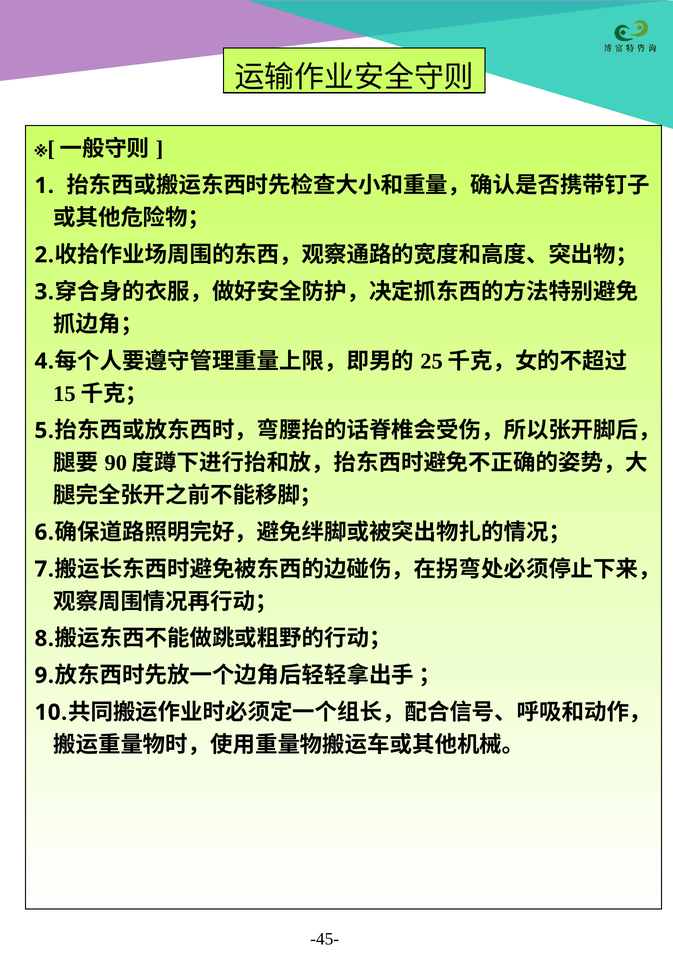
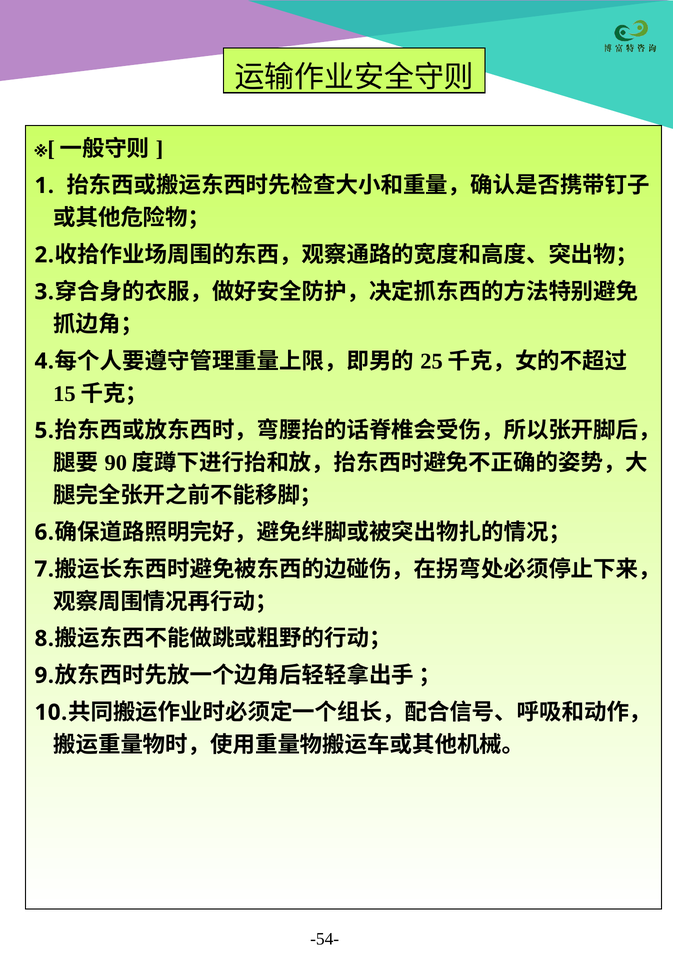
-45-: -45- -> -54- (325, 940)
